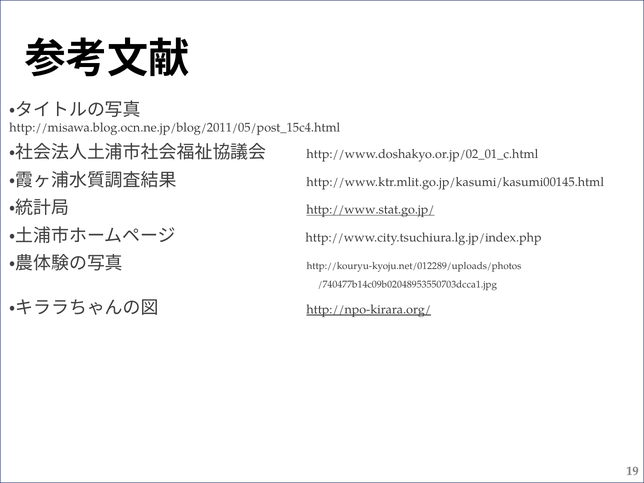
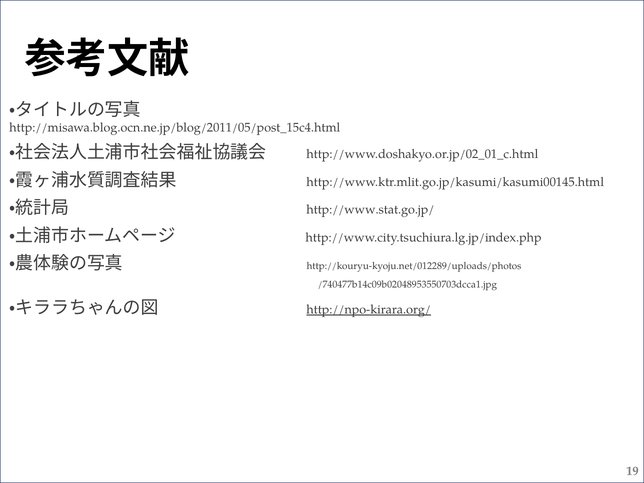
http://www.stat.go.jp/ underline: present -> none (370, 210)
